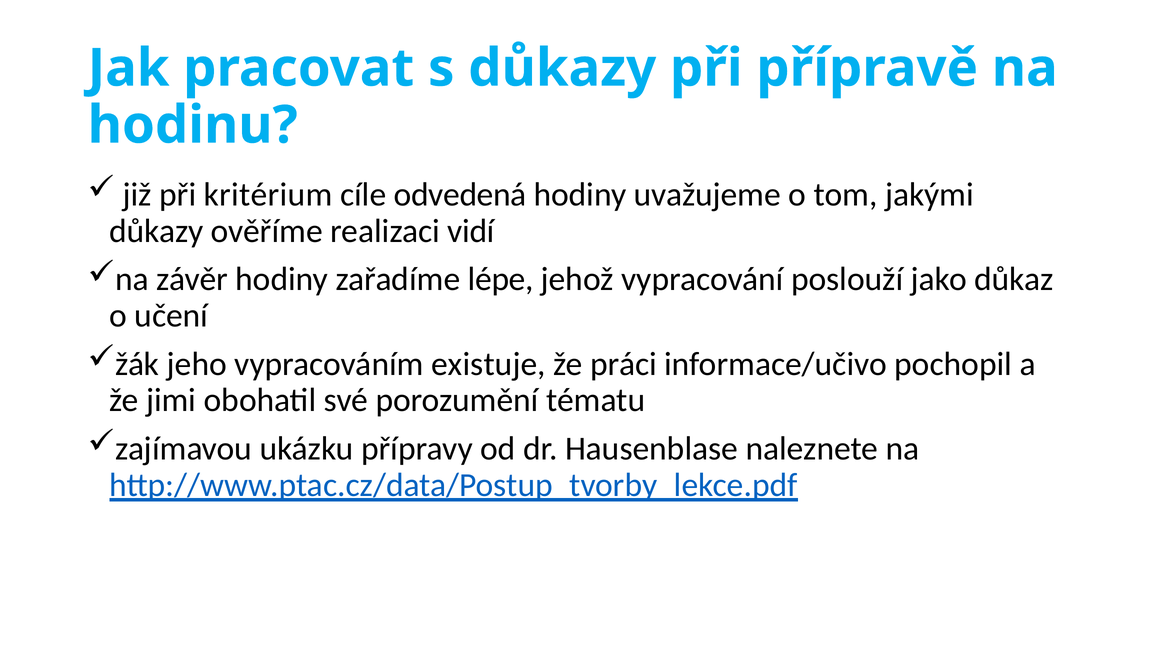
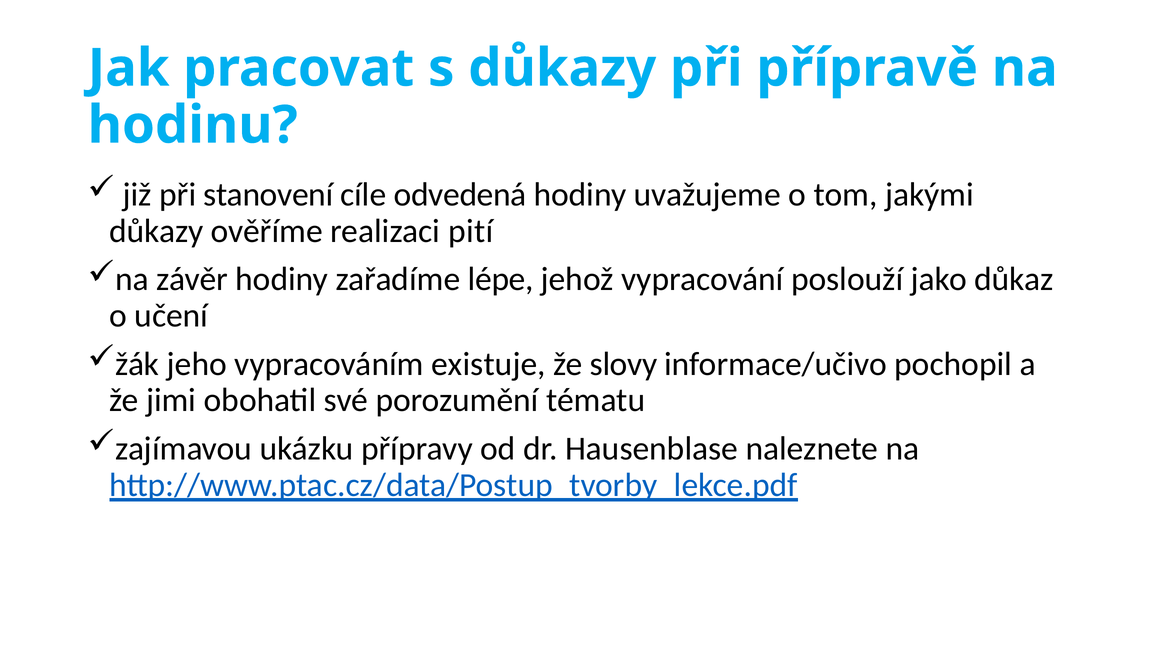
kritérium: kritérium -> stanovení (268, 195)
vidí: vidí -> pití (471, 231)
práci: práci -> slovy (624, 364)
